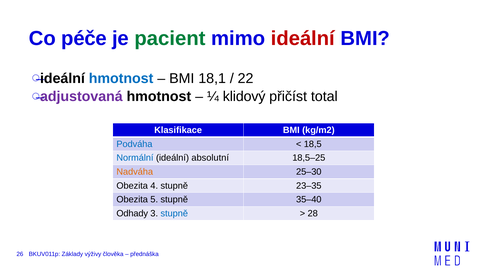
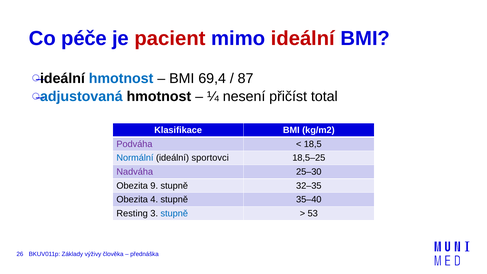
pacient colour: green -> red (170, 38)
18,1: 18,1 -> 69,4 (212, 78)
22: 22 -> 87 (246, 78)
adjustovaná colour: purple -> blue (81, 97)
klidový: klidový -> nesení (244, 97)
Podváha colour: blue -> purple (134, 144)
absolutní: absolutní -> sportovci (210, 158)
Nadváha colour: orange -> purple (135, 172)
4: 4 -> 9 (154, 186)
23–35: 23–35 -> 32–35 (309, 186)
5: 5 -> 4 (154, 200)
Odhady: Odhady -> Resting (132, 213)
28: 28 -> 53 (313, 213)
